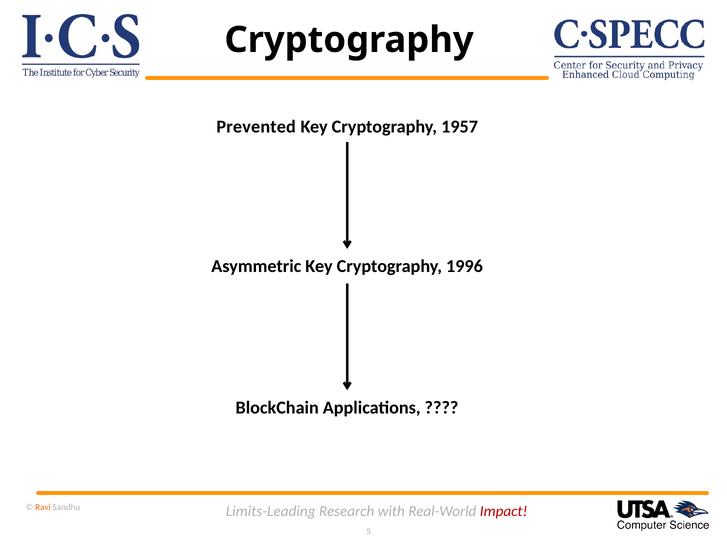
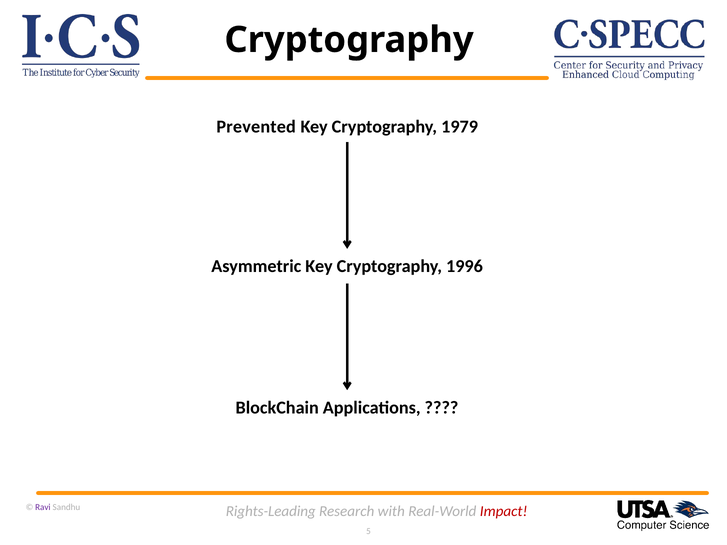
1957: 1957 -> 1979 (460, 127)
Ravi colour: orange -> purple (43, 507)
Limits-Leading: Limits-Leading -> Rights-Leading (271, 511)
